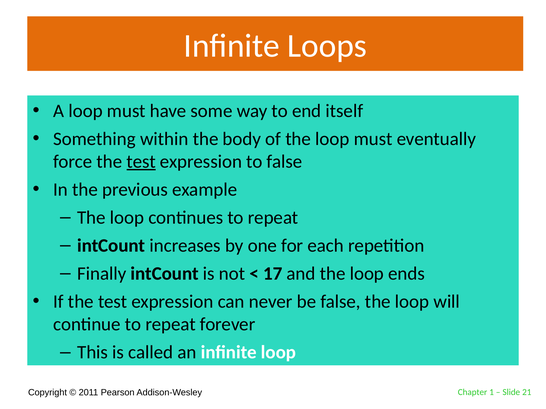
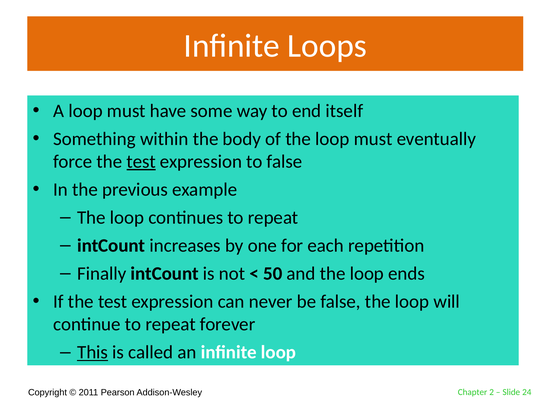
17: 17 -> 50 (273, 274)
This underline: none -> present (93, 353)
1: 1 -> 2 (492, 393)
21: 21 -> 24 (527, 393)
